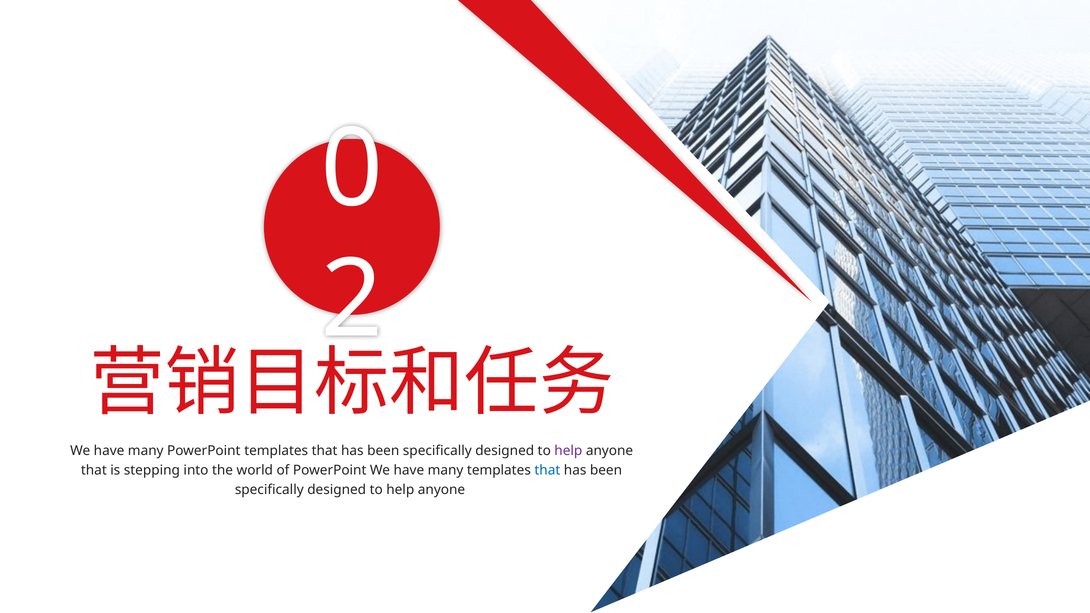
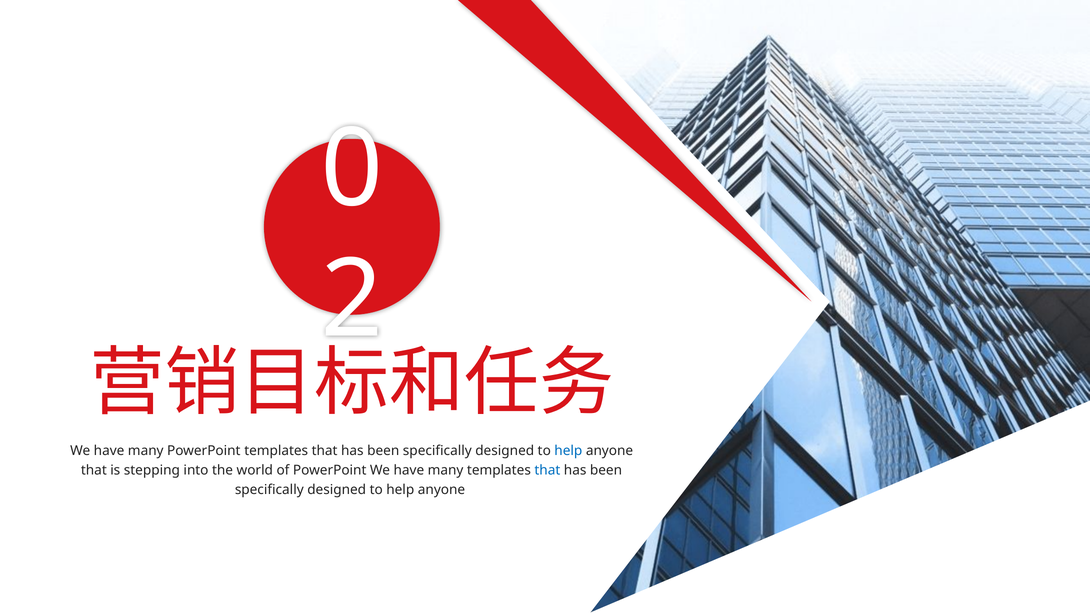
help colour: purple -> blue (568, 451)
